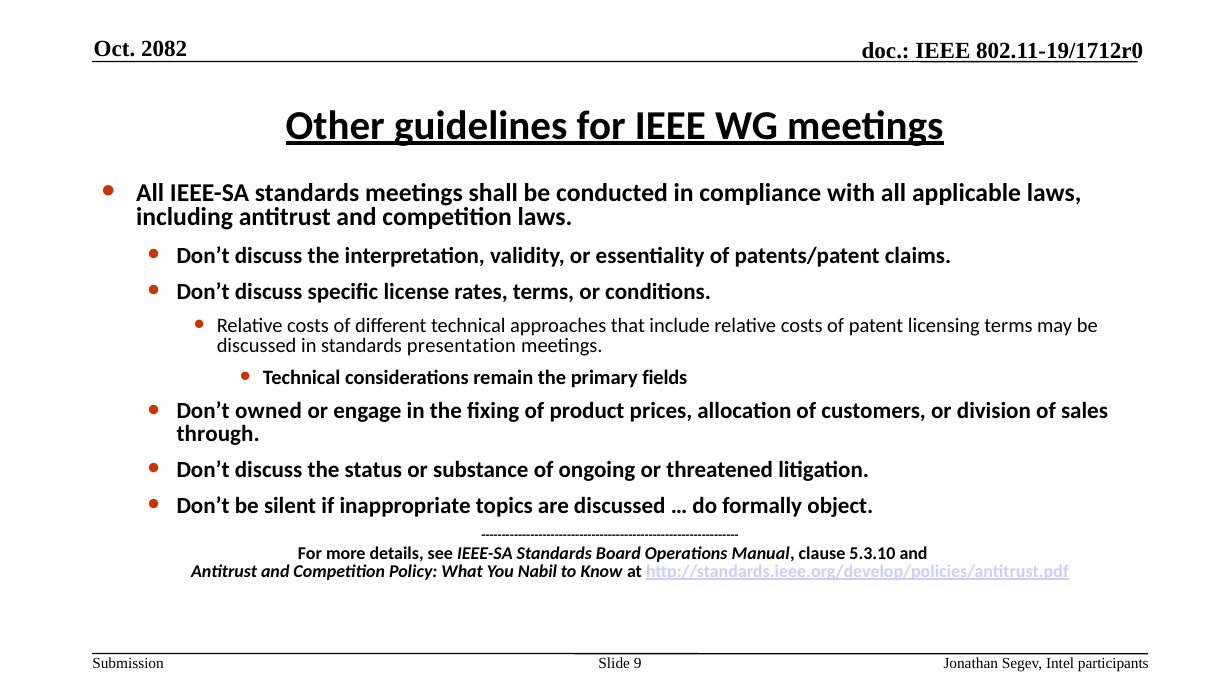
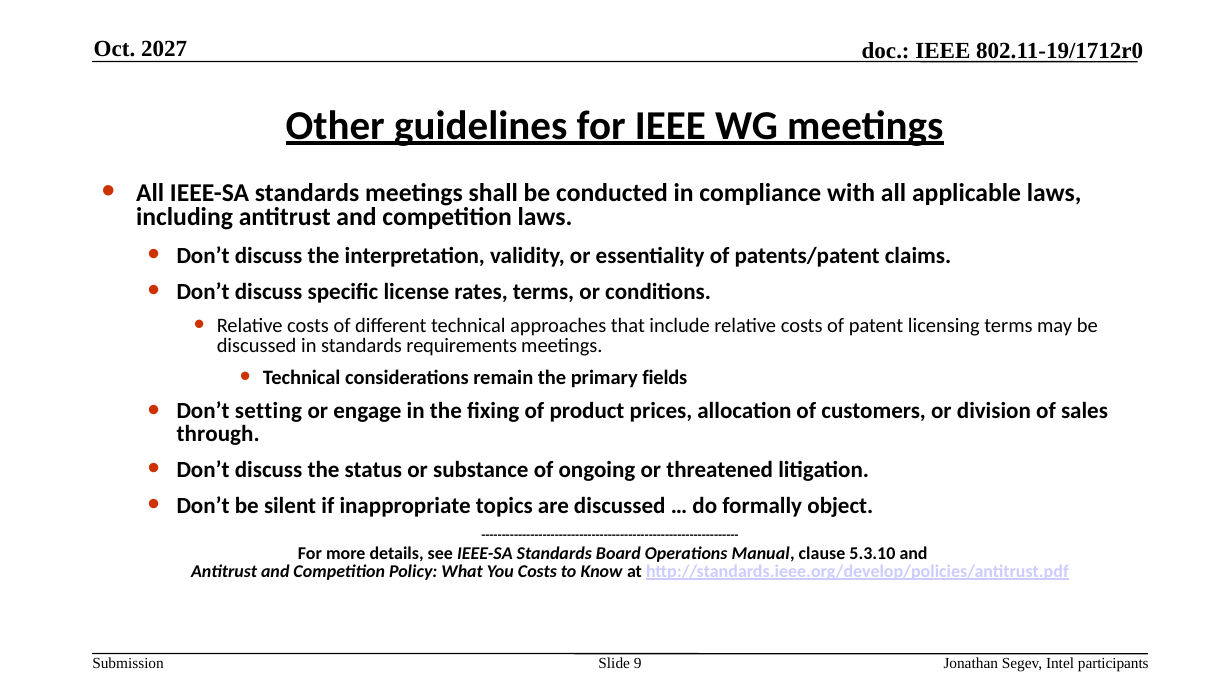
2082: 2082 -> 2027 (164, 49)
presentation: presentation -> requirements (462, 346)
owned: owned -> setting (268, 411)
You Nabil: Nabil -> Costs (537, 571)
